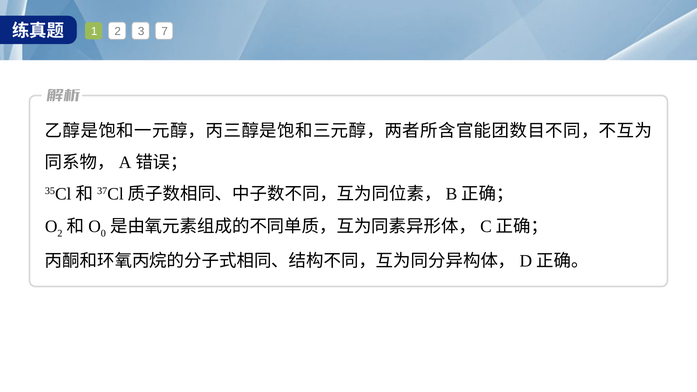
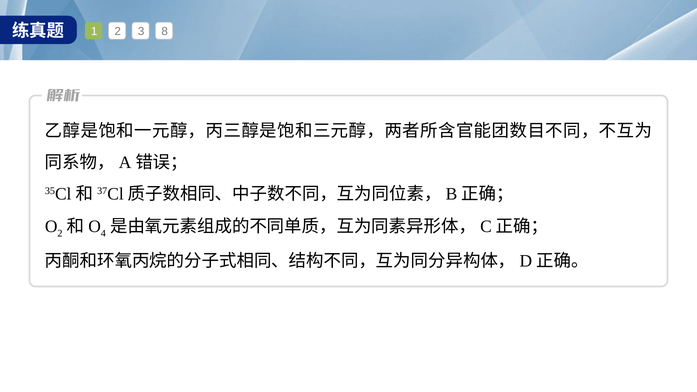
7: 7 -> 8 (165, 32)
0: 0 -> 4 (103, 233)
